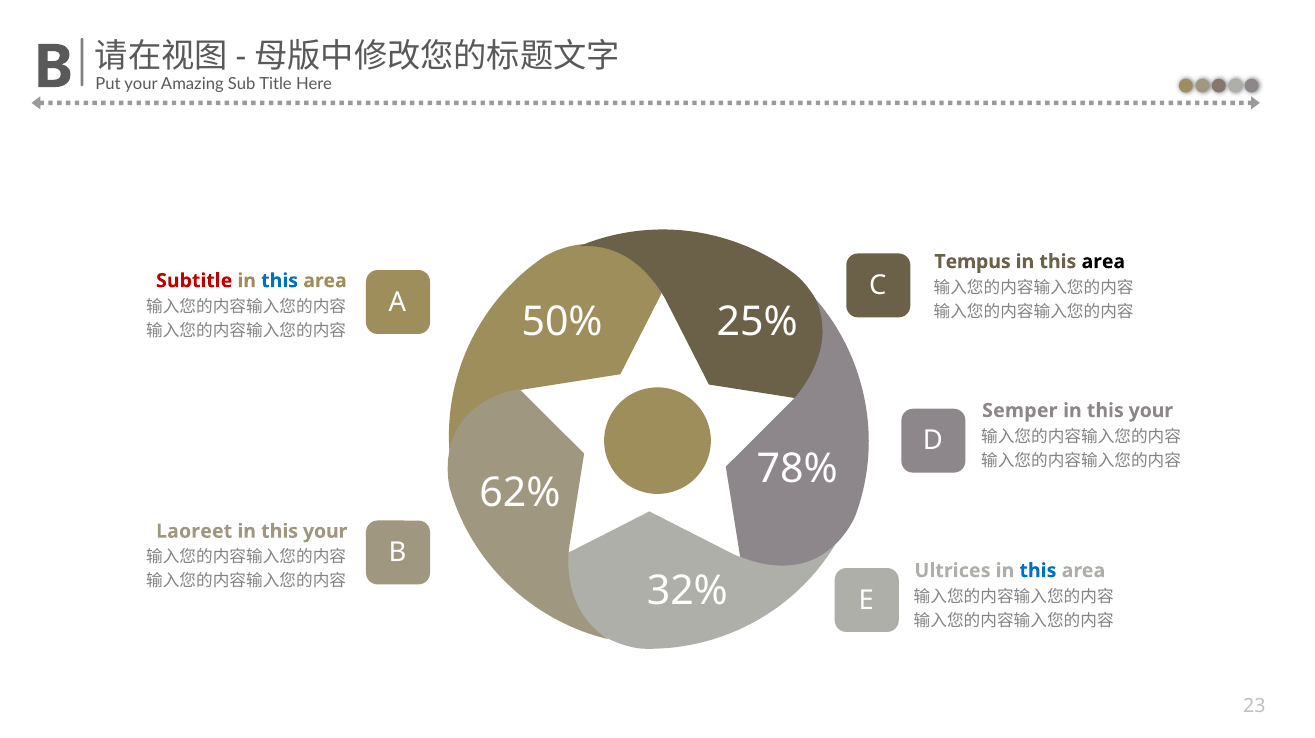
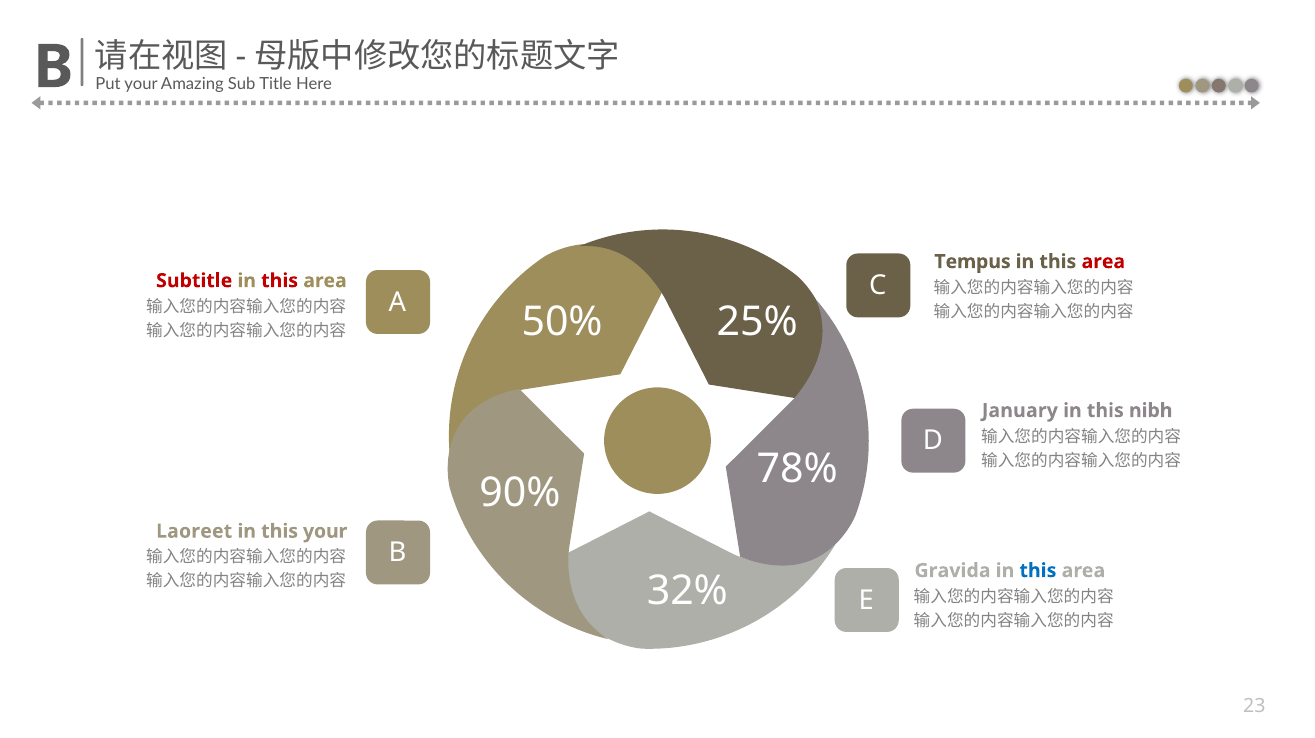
area colour: black -> red (1103, 262)
this colour: blue -> red (280, 281)
Semper: Semper -> January (1020, 411)
your: your -> nibh (1151, 411)
62%: 62% -> 90% (520, 493)
Ultrices: Ultrices -> Gravida (953, 571)
